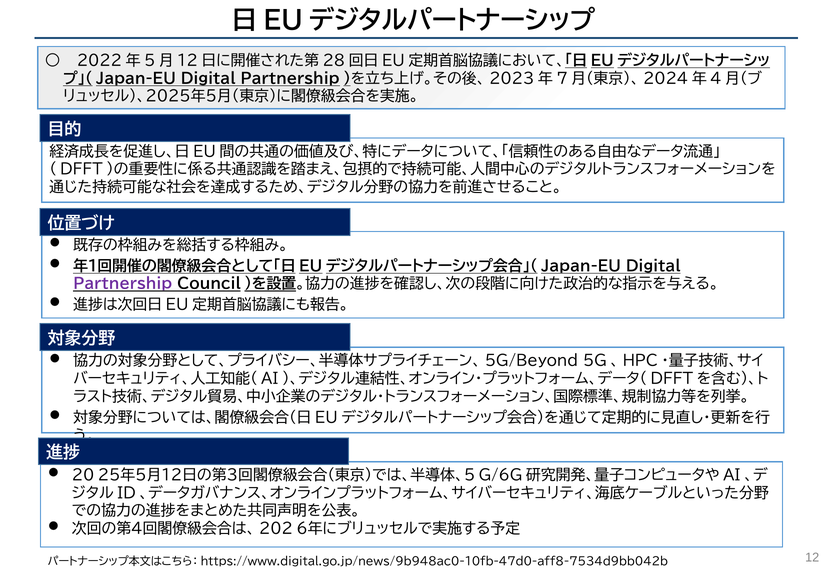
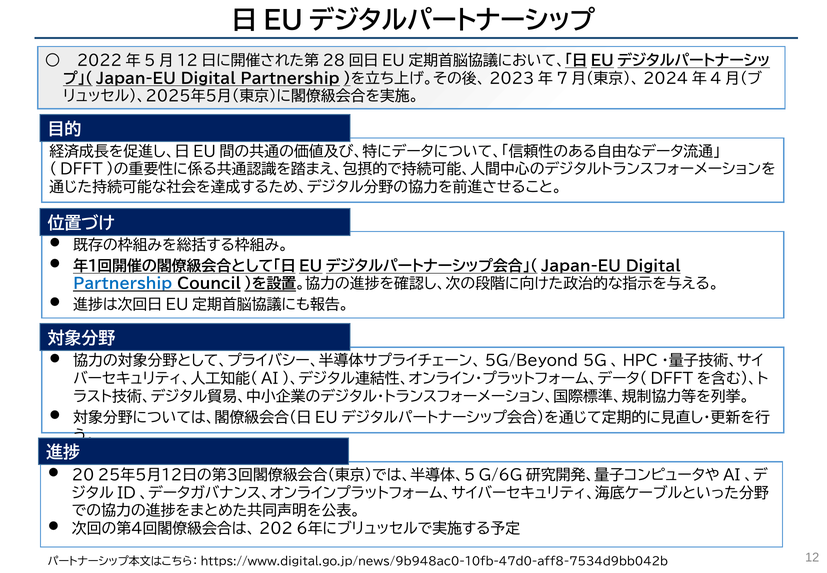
Partnership colour: purple -> blue (123, 284)
